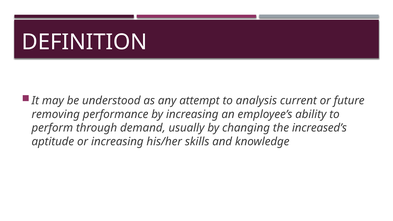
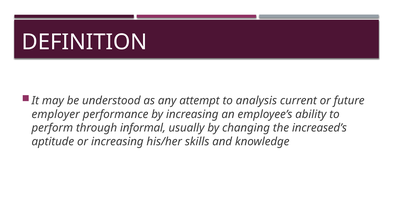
removing: removing -> employer (56, 114)
demand: demand -> informal (143, 128)
